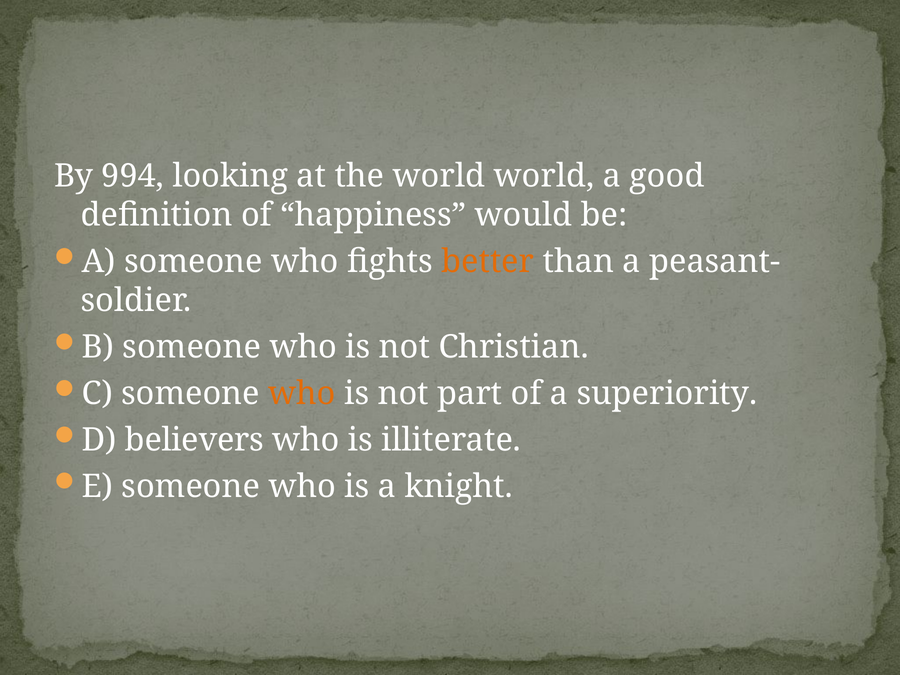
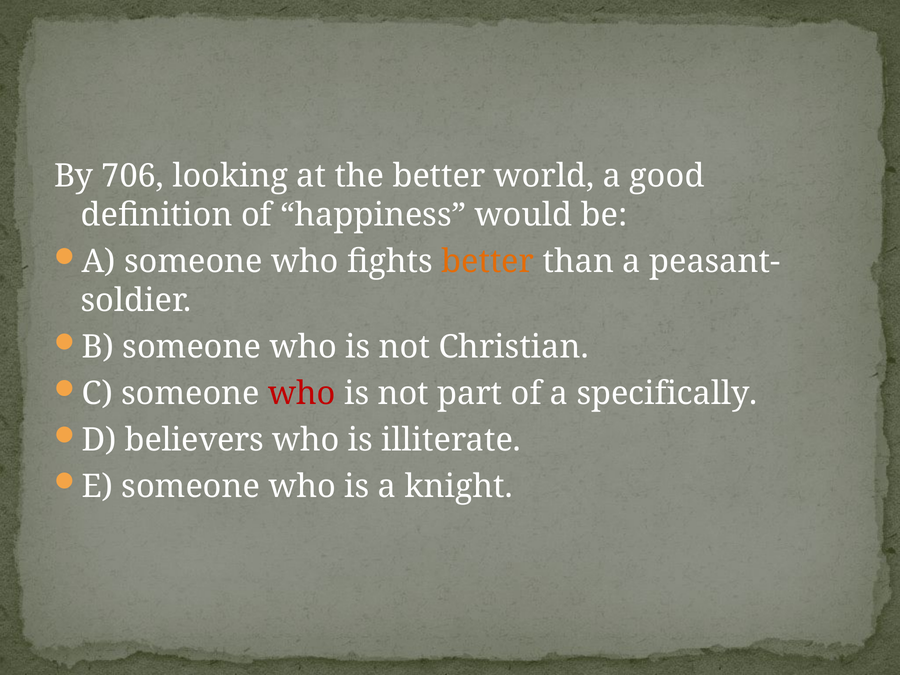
994: 994 -> 706 (133, 176)
the world: world -> better (439, 176)
who colour: orange -> red (302, 394)
superiority: superiority -> specifically (667, 394)
